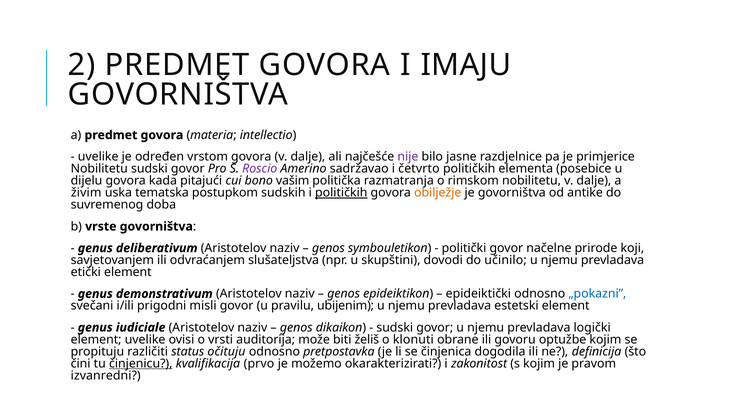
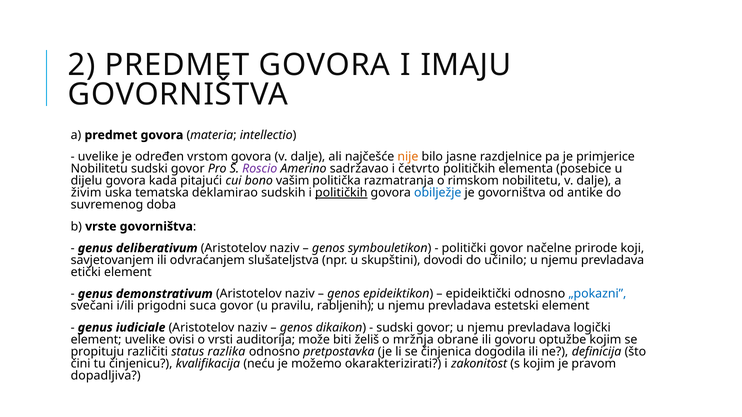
nije colour: purple -> orange (408, 157)
postupkom: postupkom -> deklamirao (225, 193)
obilježje colour: orange -> blue (438, 193)
misli: misli -> suca (203, 306)
ubijenim: ubijenim -> rabljenih (346, 306)
klonuti: klonuti -> mržnja (413, 340)
očituju: očituju -> razlika (226, 352)
činjenicu underline: present -> none (141, 364)
prvo: prvo -> neću (259, 364)
izvanredni: izvanredni -> dopadljiva (106, 376)
